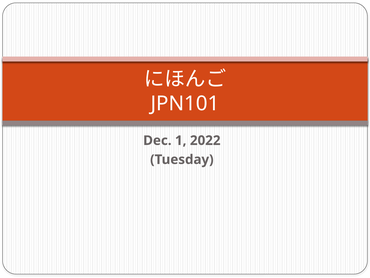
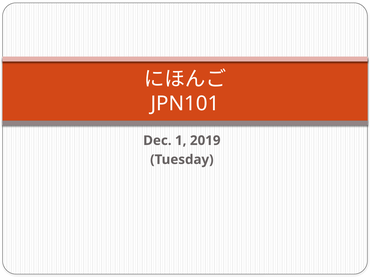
2022: 2022 -> 2019 (205, 140)
